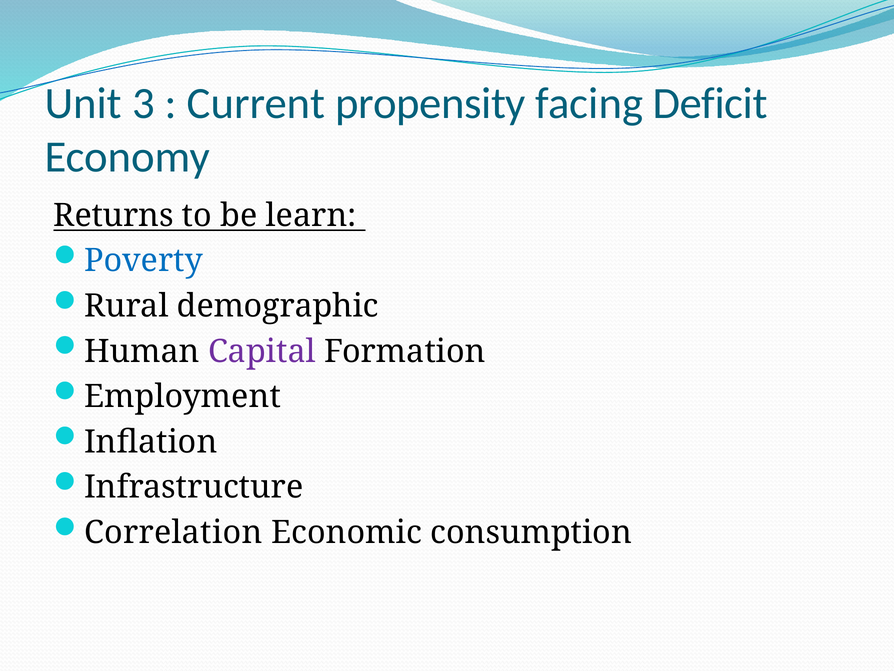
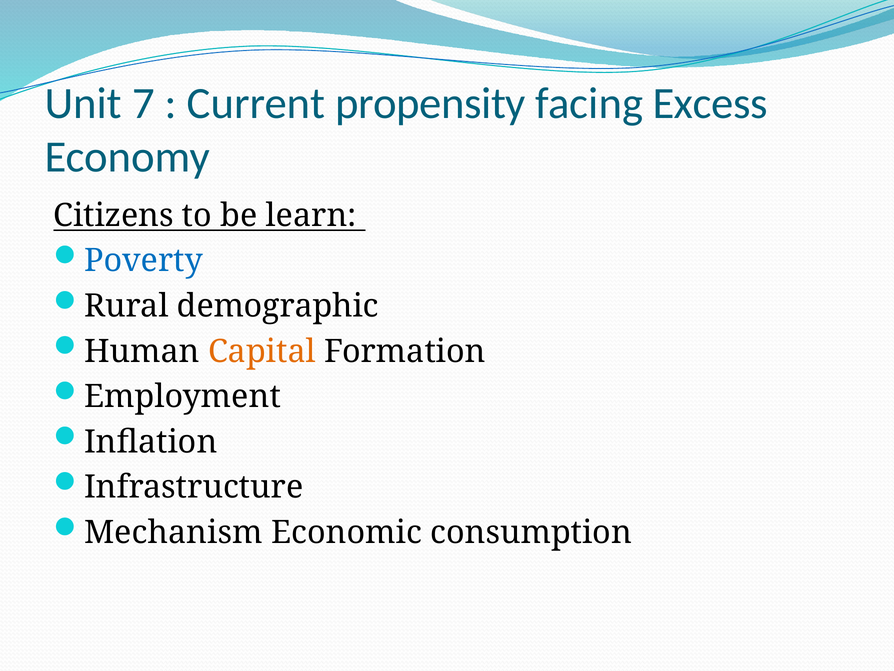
3: 3 -> 7 (143, 103)
Deficit: Deficit -> Excess (710, 103)
Returns: Returns -> Citizens (114, 215)
Capital colour: purple -> orange (262, 351)
Correlation: Correlation -> Mechanism (173, 532)
